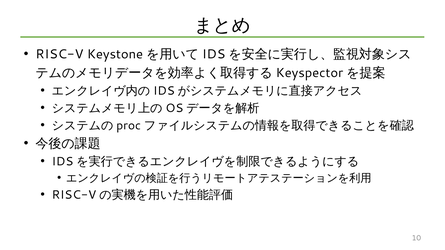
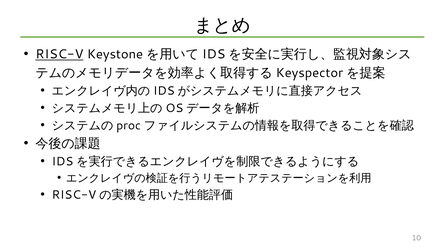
RISC-V underline: none -> present (59, 54)
